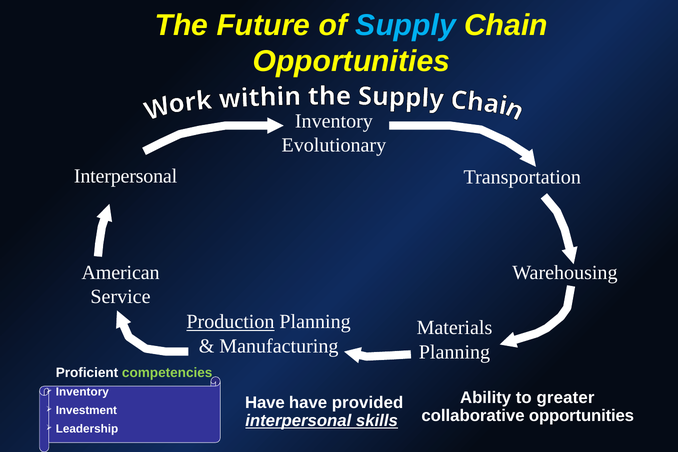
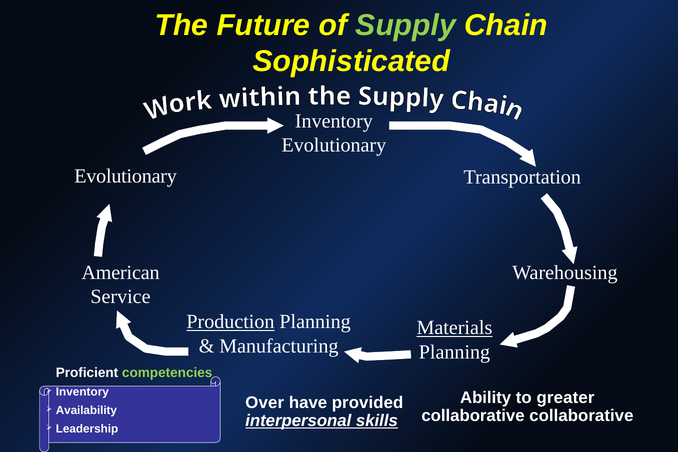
Supply colour: light blue -> light green (406, 25)
Opportunities: Opportunities -> Sophisticated (351, 61)
Interpersonal: Interpersonal -> Evolutionary (126, 176)
Materials underline: none -> present (454, 328)
Have: Have -> Over (265, 403)
Investment: Investment -> Availability (86, 411)
collaborative opportunities: opportunities -> collaborative (581, 416)
